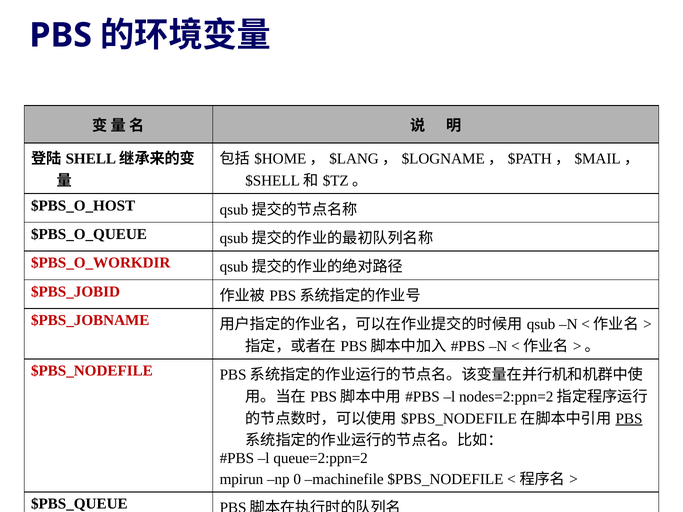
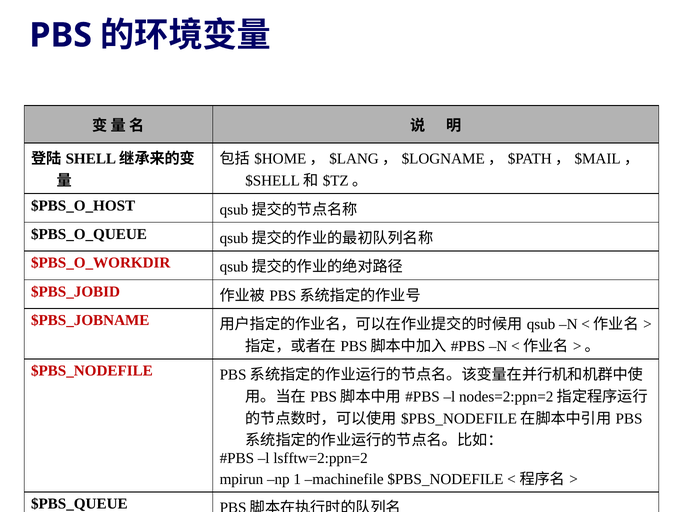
PBS underline: present -> none (629, 419)
queue=2:ppn=2: queue=2:ppn=2 -> lsfftw=2:ppn=2 (321, 459)
0: 0 -> 1 (297, 479)
